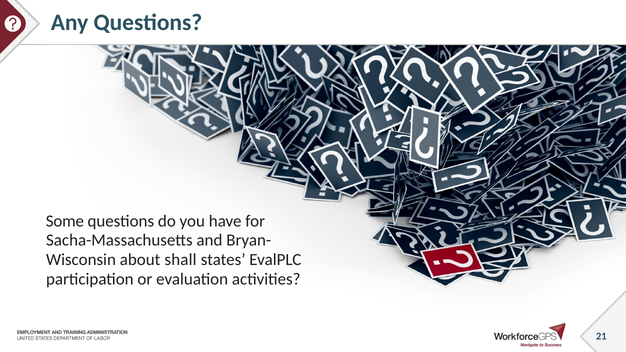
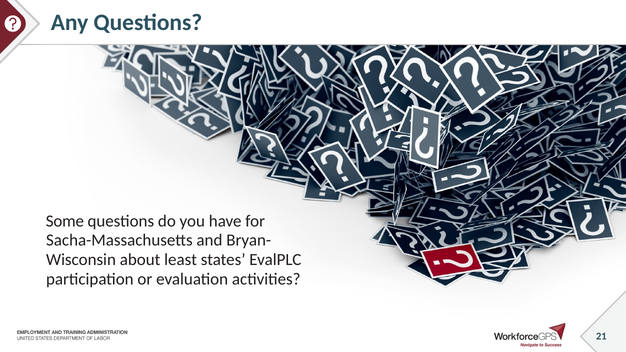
shall: shall -> least (181, 260)
